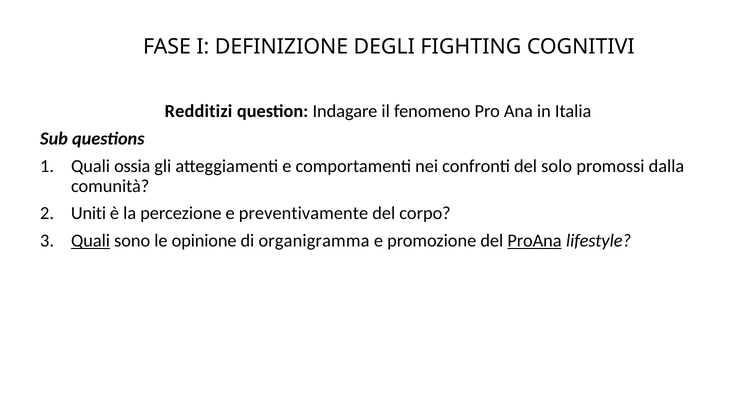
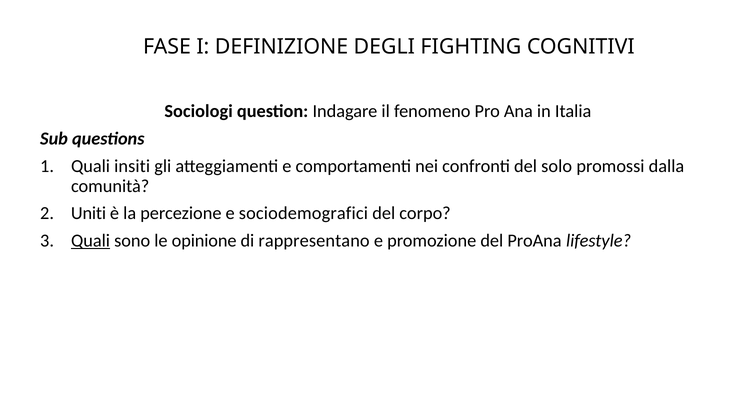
Redditizi: Redditizi -> Sociologi (199, 111)
ossia: ossia -> insiti (132, 166)
preventivamente: preventivamente -> sociodemografici (303, 213)
organigramma: organigramma -> rappresentano (314, 241)
ProAna underline: present -> none (534, 241)
